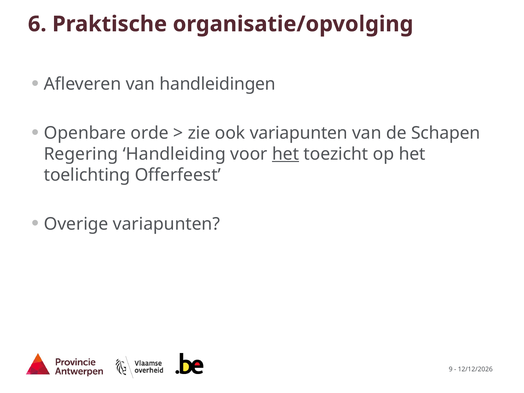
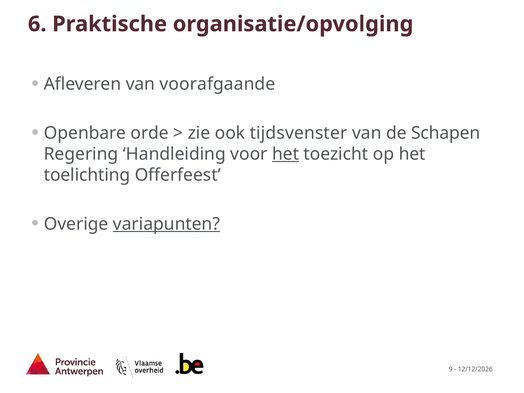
handleidingen: handleidingen -> voorafgaande (217, 84)
ook variapunten: variapunten -> tijdsvenster (299, 133)
variapunten underline: none -> present (167, 224)
